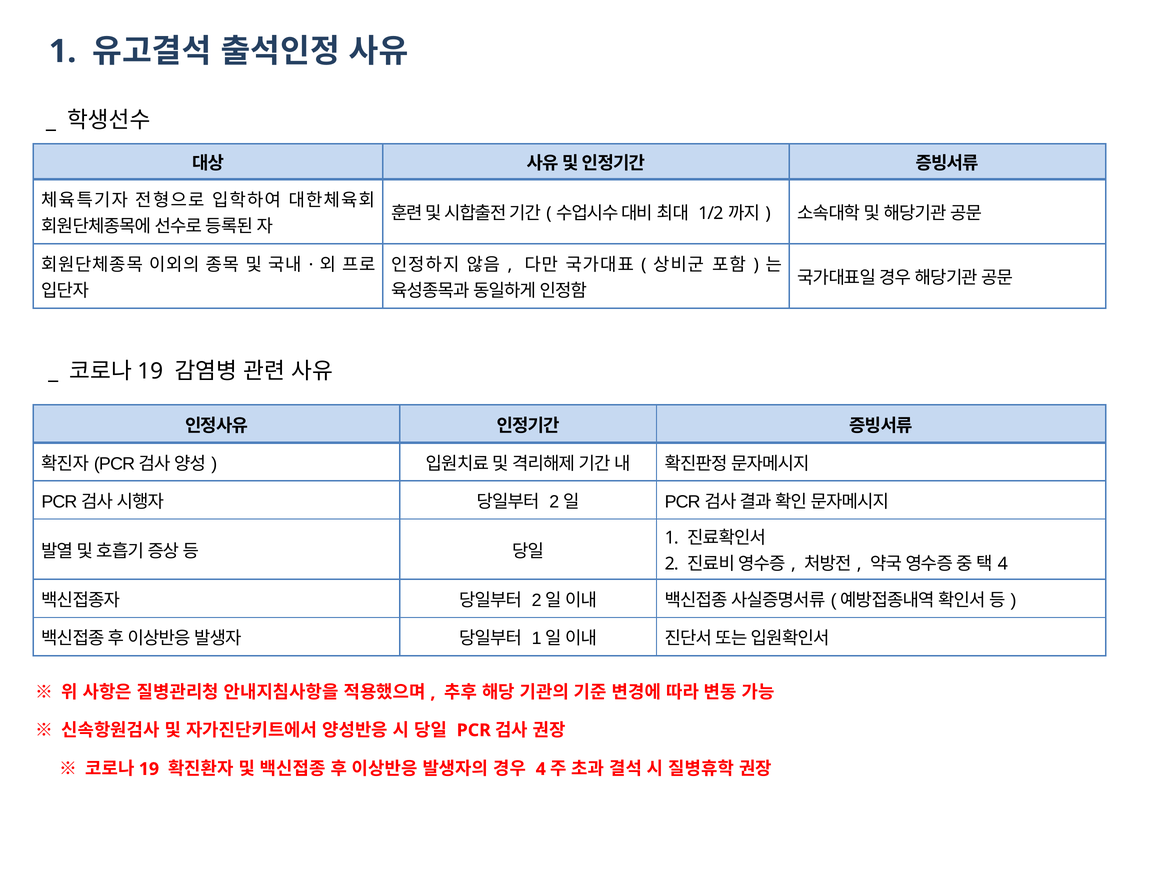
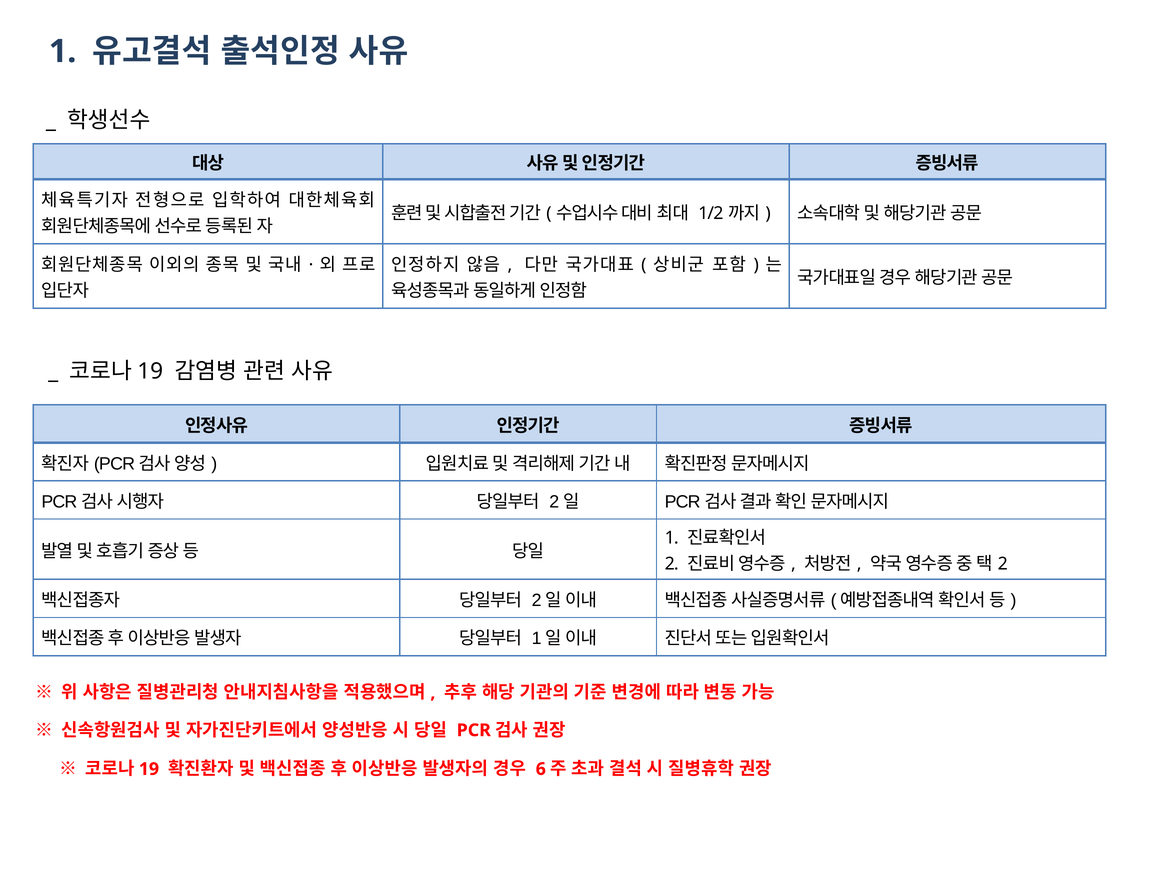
4: 4 -> 2 (1003, 564)
4: 4 -> 6 (541, 769)
